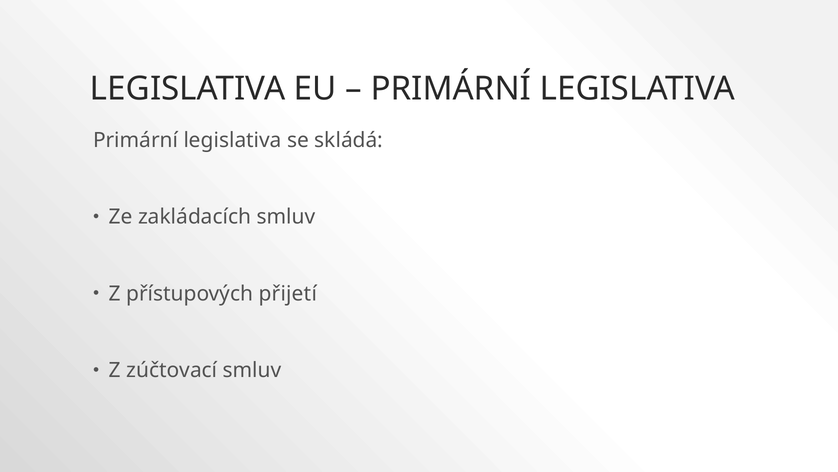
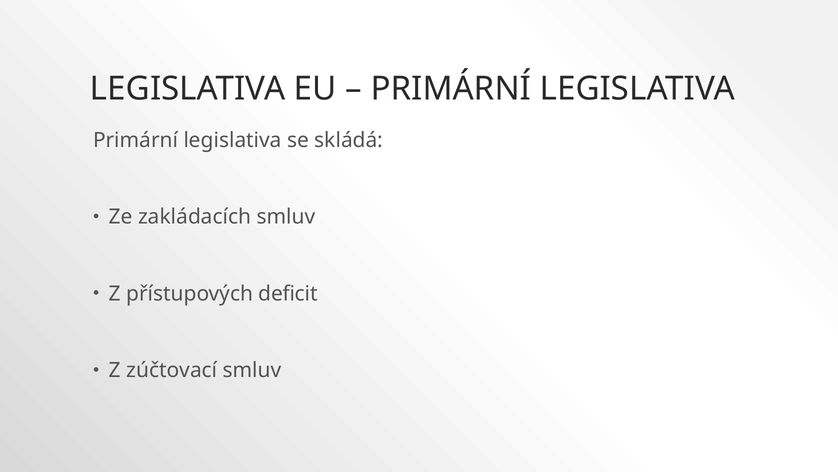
přijetí: přijetí -> deficit (288, 293)
